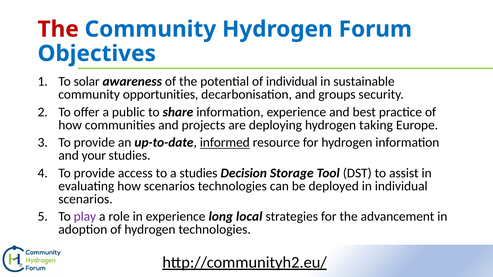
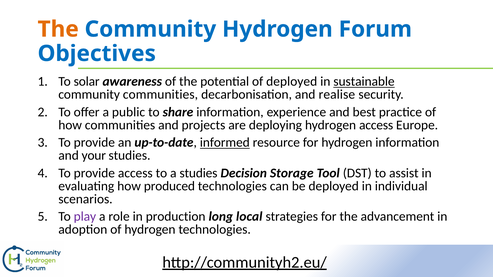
The colour: red -> orange (58, 29)
of individual: individual -> deployed (292, 82)
sustainable underline: none -> present (364, 82)
community opportunities: opportunities -> communities (160, 95)
groups: groups -> realise (337, 95)
hydrogen taking: taking -> access (376, 125)
how scenarios: scenarios -> produced (169, 186)
in experience: experience -> production (176, 217)
